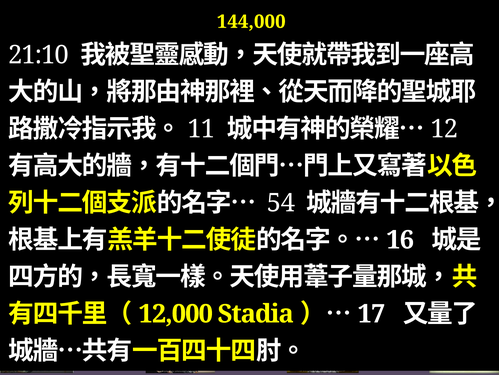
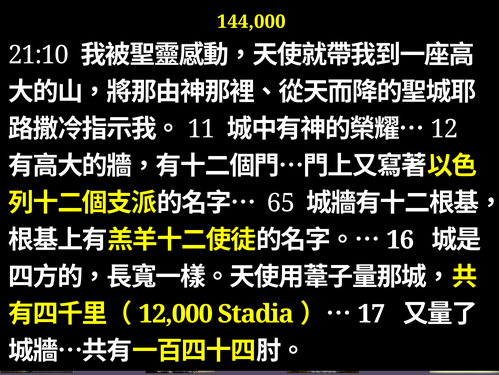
54: 54 -> 65 (281, 203)
